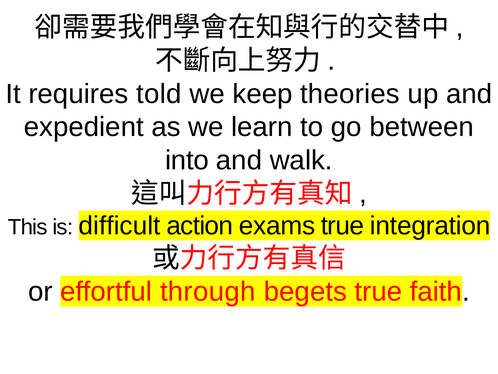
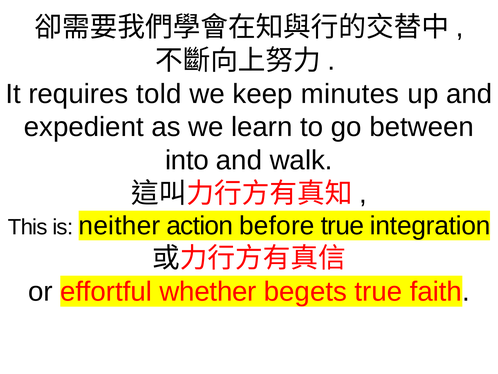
theories: theories -> minutes (350, 94)
difficult: difficult -> neither (119, 226)
exams: exams -> before (277, 226)
through: through -> whether (208, 291)
